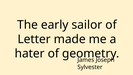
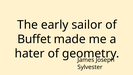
Letter: Letter -> Buffet (34, 39)
